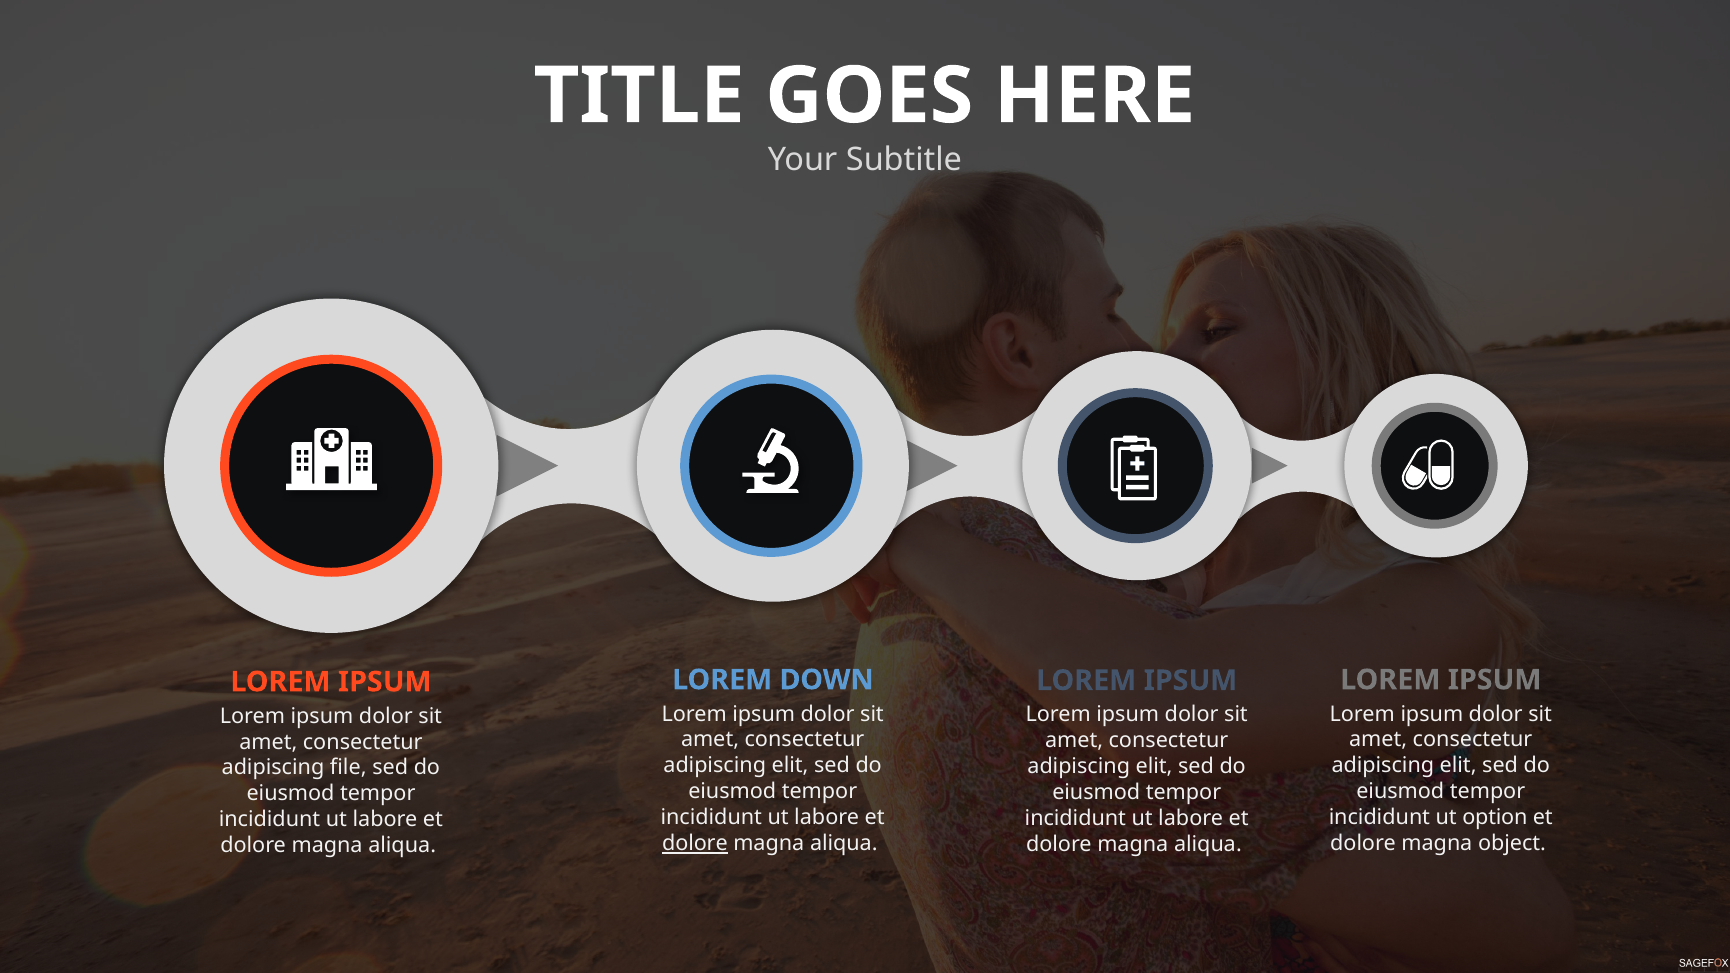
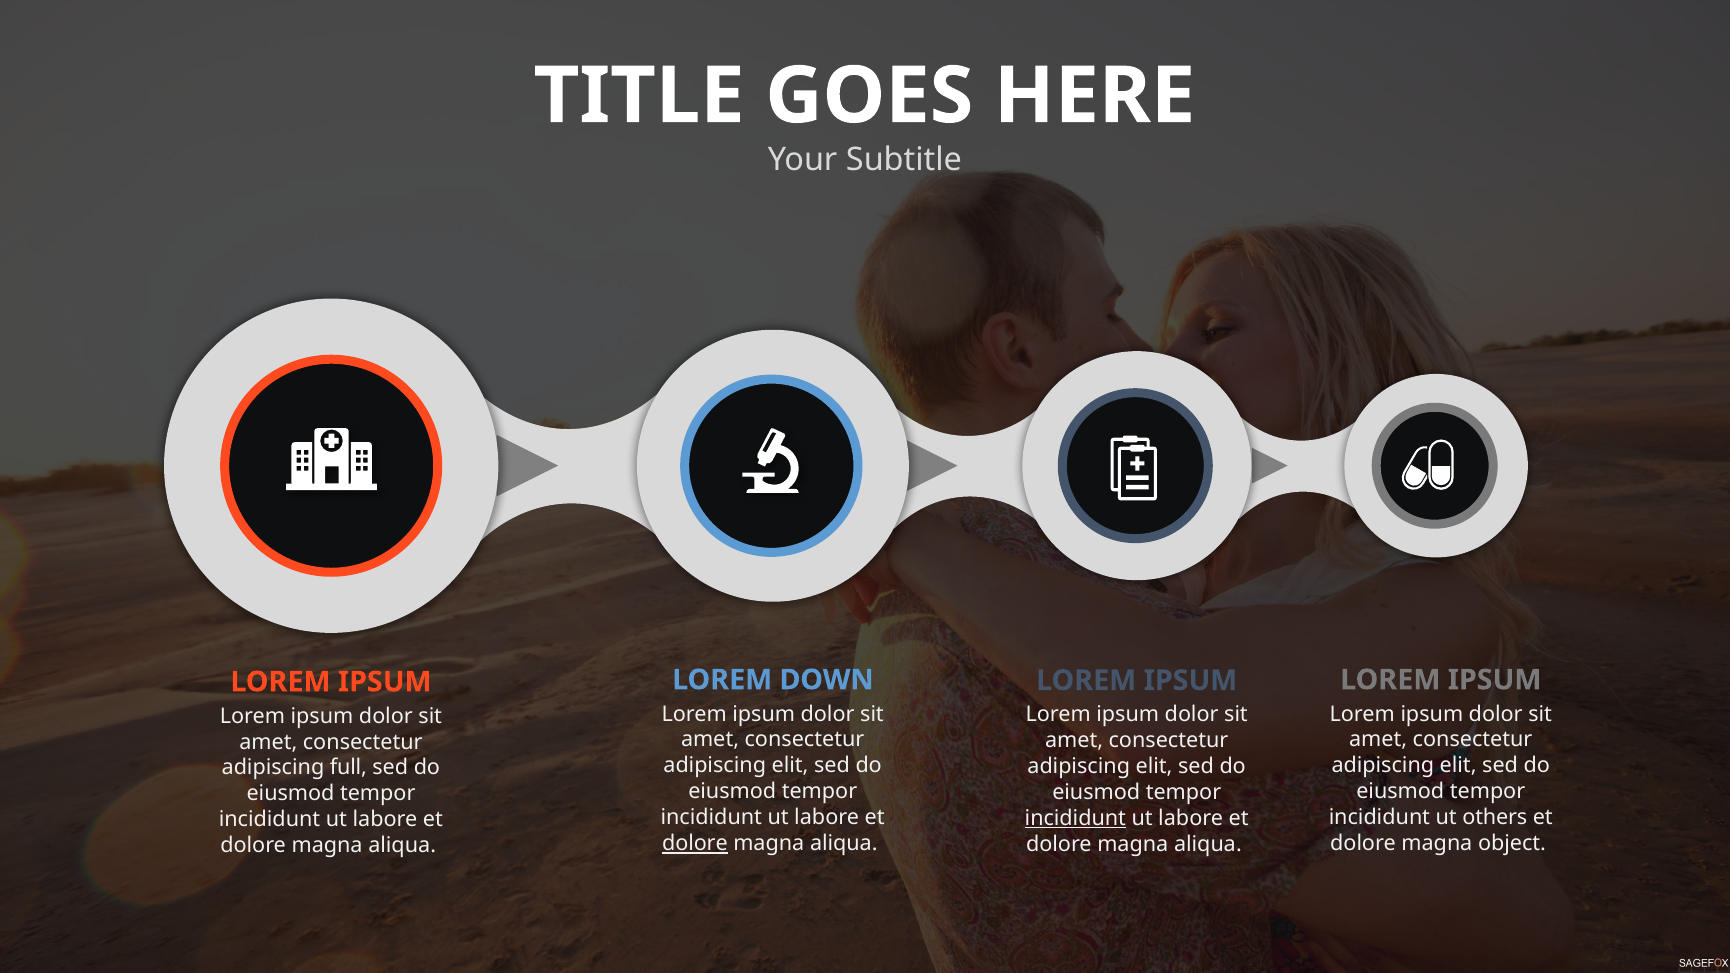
file: file -> full (348, 768)
option: option -> others (1495, 818)
incididunt underline: none -> present (1075, 819)
